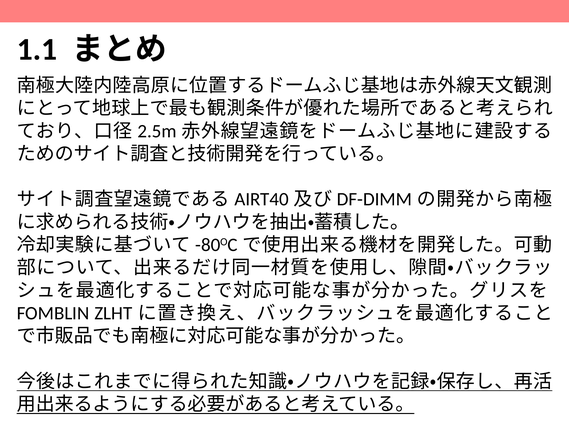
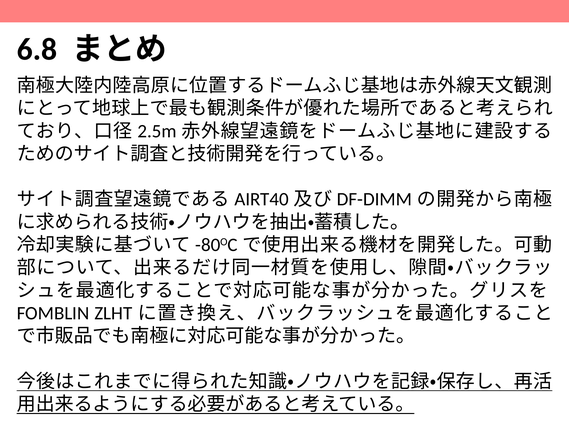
1.1: 1.1 -> 6.8 (37, 49)
